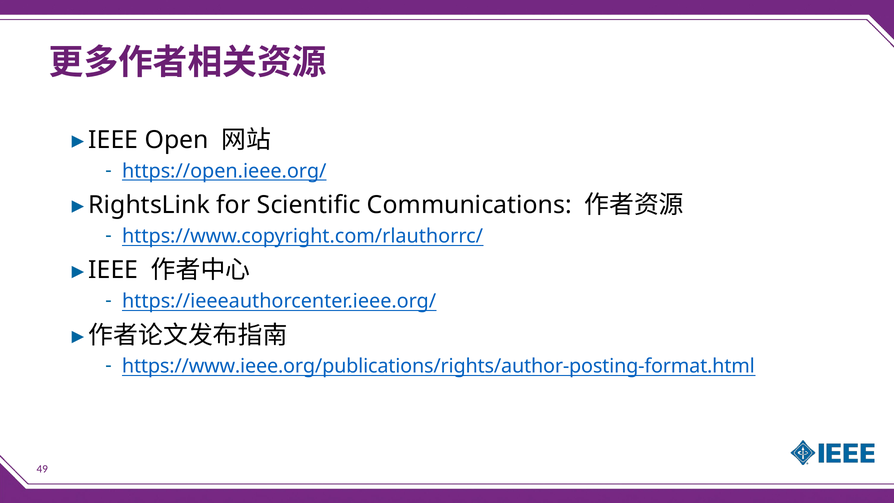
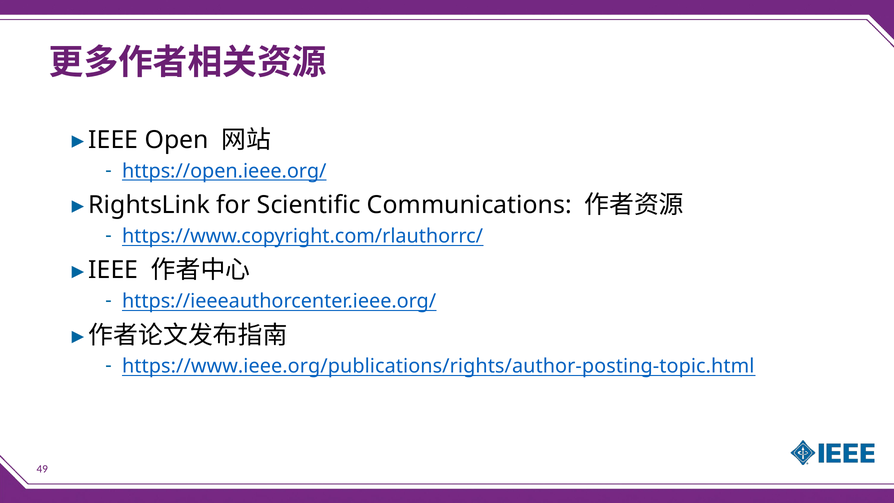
https://www.ieee.org/publications/rights/author-posting-format.html: https://www.ieee.org/publications/rights/author-posting-format.html -> https://www.ieee.org/publications/rights/author-posting-topic.html (438, 366)
